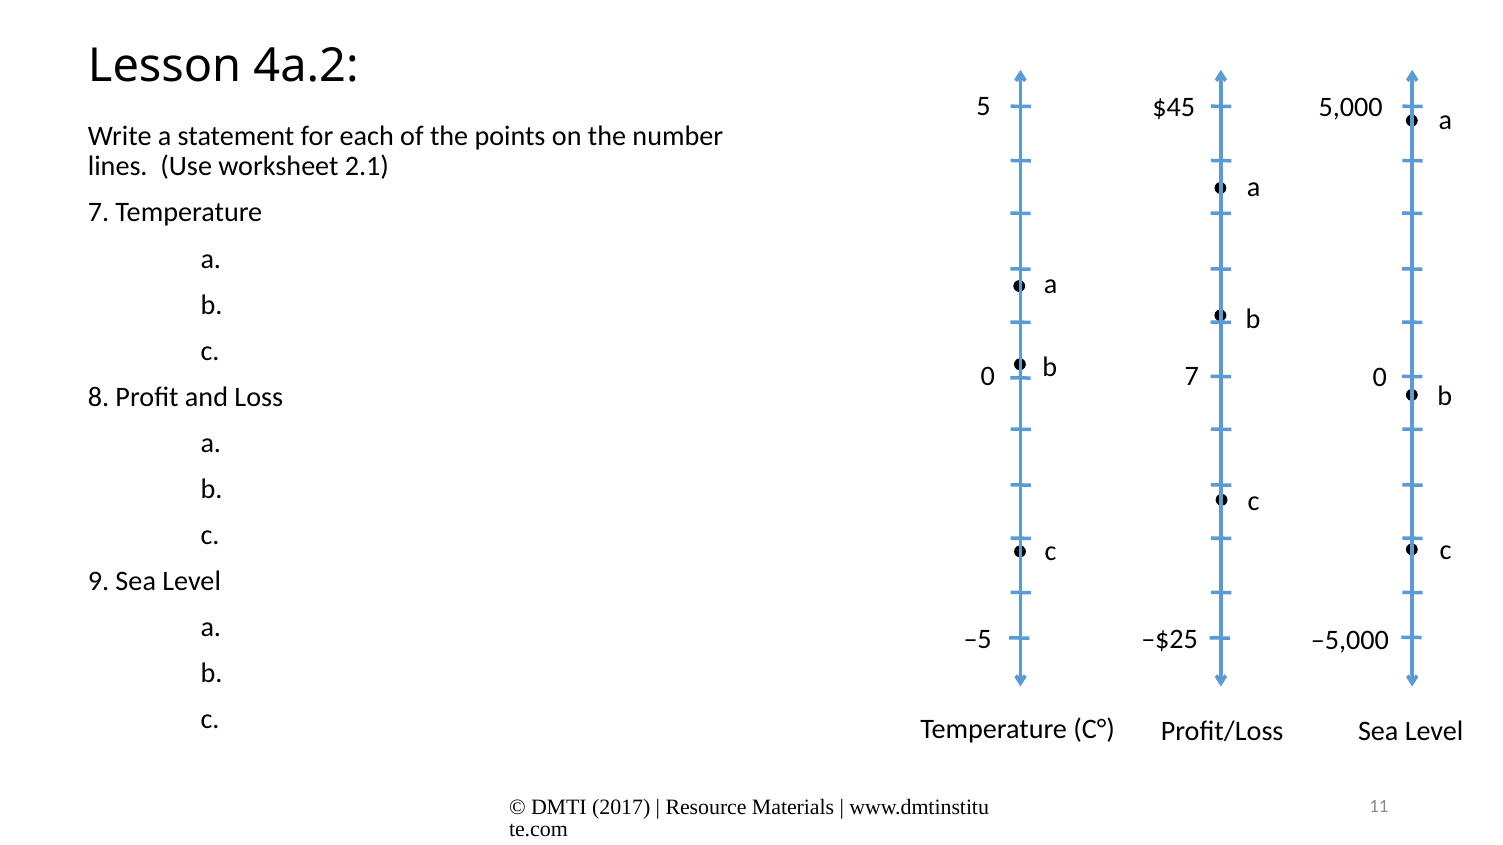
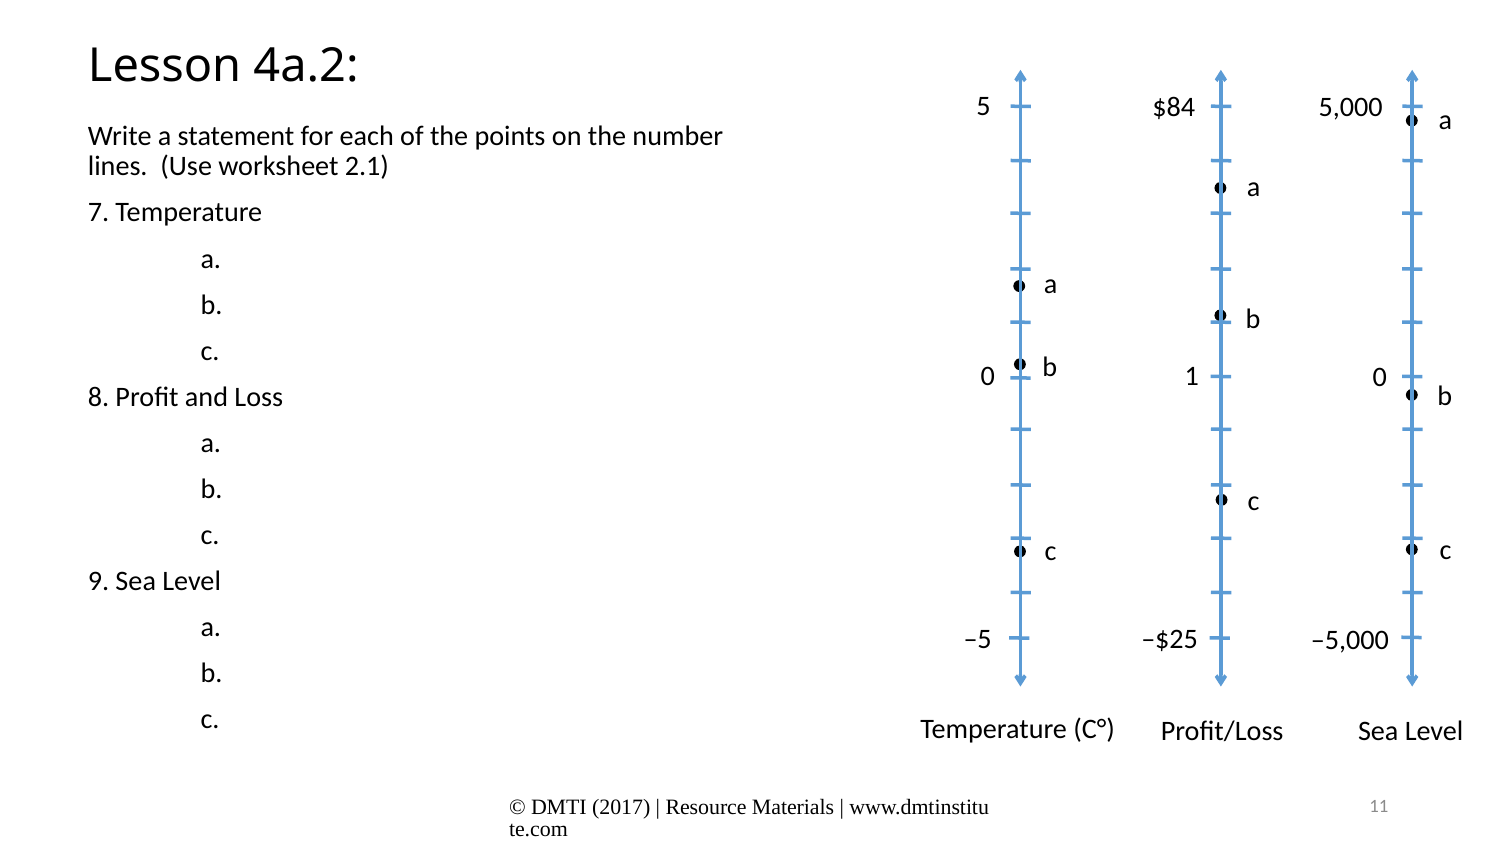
$45: $45 -> $84 (1174, 107)
0 7: 7 -> 1 (1192, 377)
